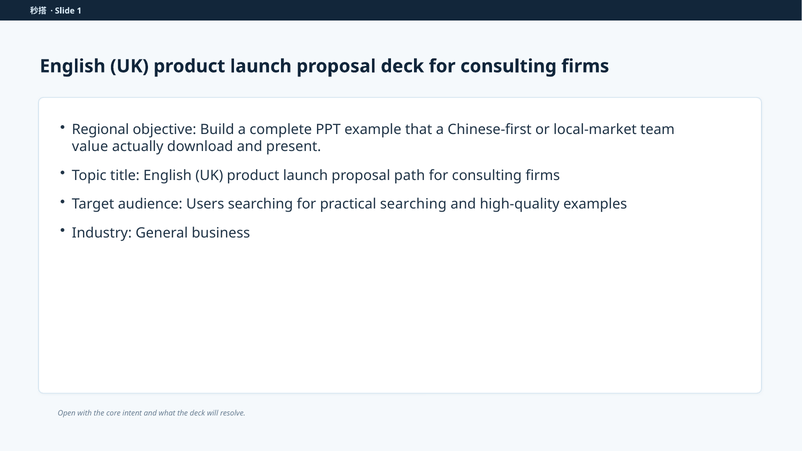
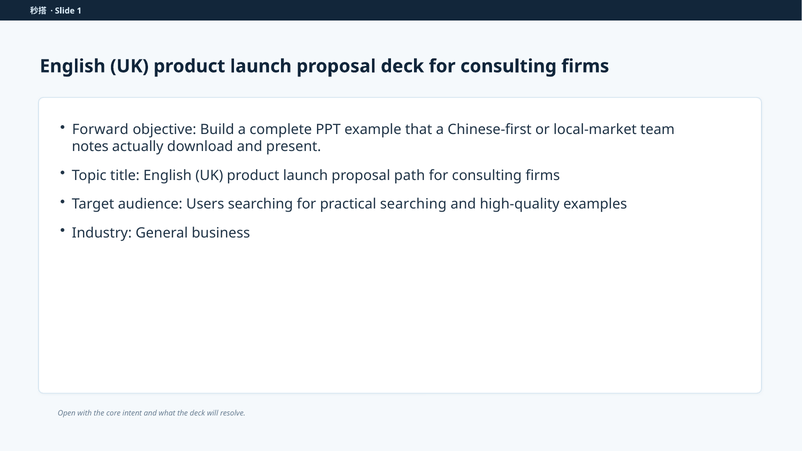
Regional: Regional -> Forward (100, 130)
value: value -> notes (90, 147)
